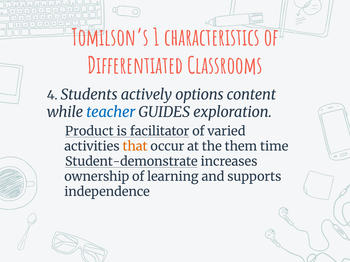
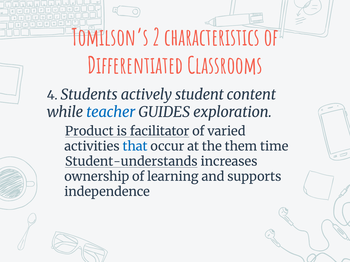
1: 1 -> 2 (156, 38)
options: options -> student (199, 95)
that colour: orange -> blue (135, 147)
Student-demonstrate: Student-demonstrate -> Student-understands (131, 162)
